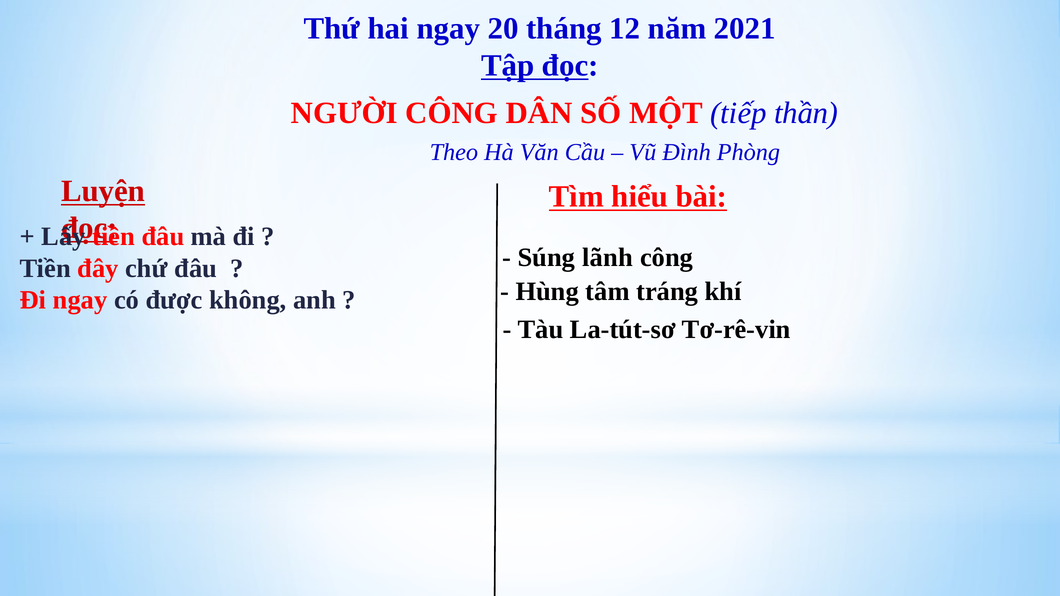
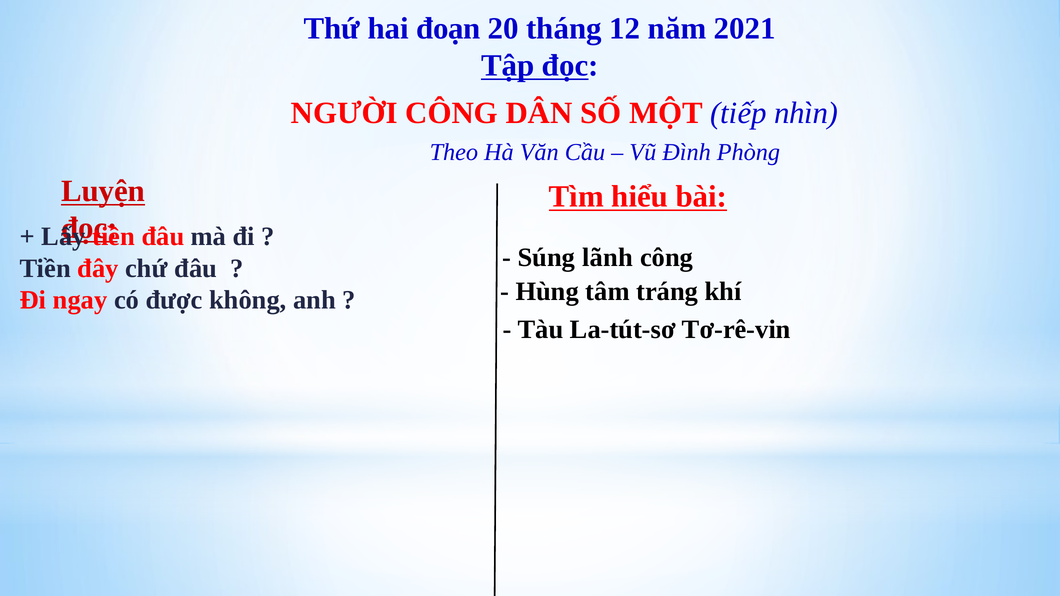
hai ngay: ngay -> đoạn (448, 28)
thần: thần -> nhìn (806, 113)
